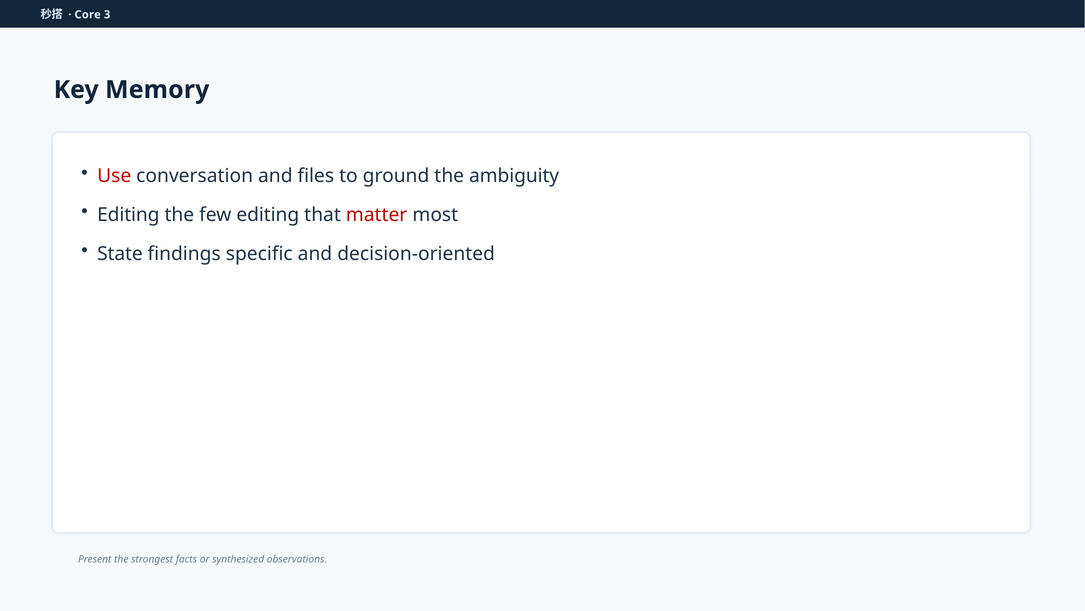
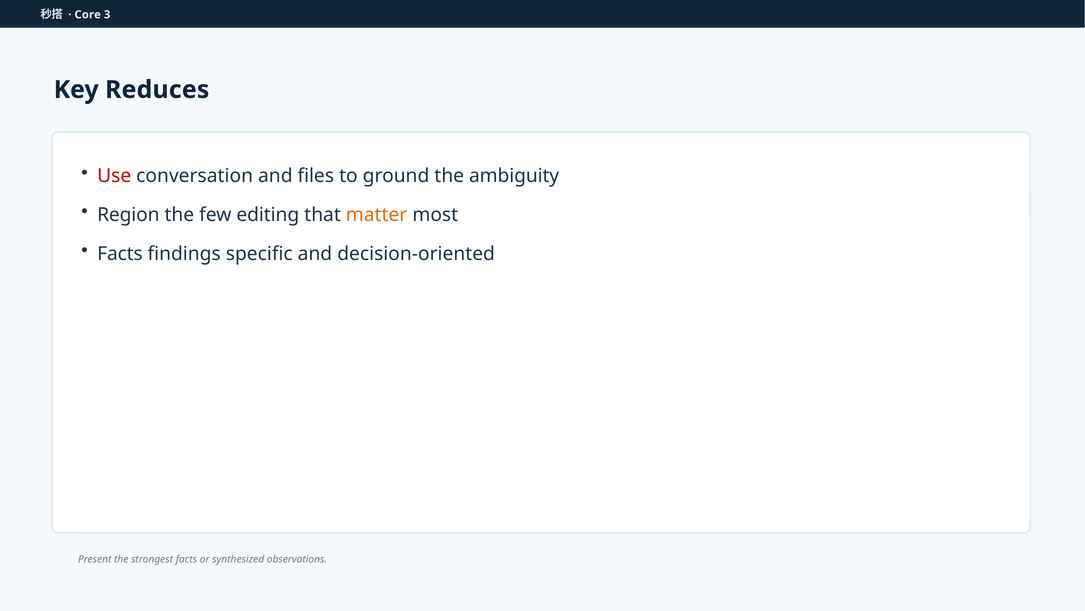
Memory: Memory -> Reduces (157, 90)
Editing: Editing -> Region (128, 214)
matter colour: red -> orange (377, 214)
State: State -> Facts (120, 253)
